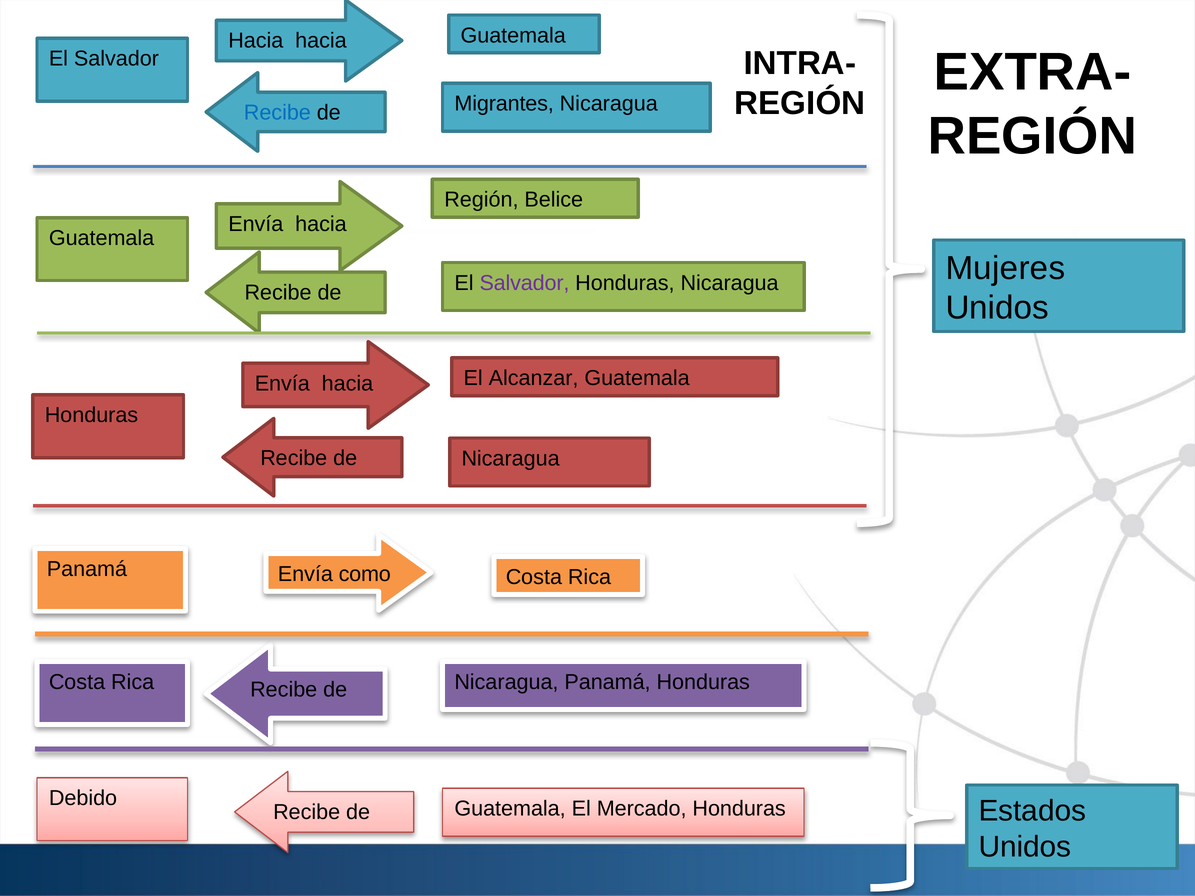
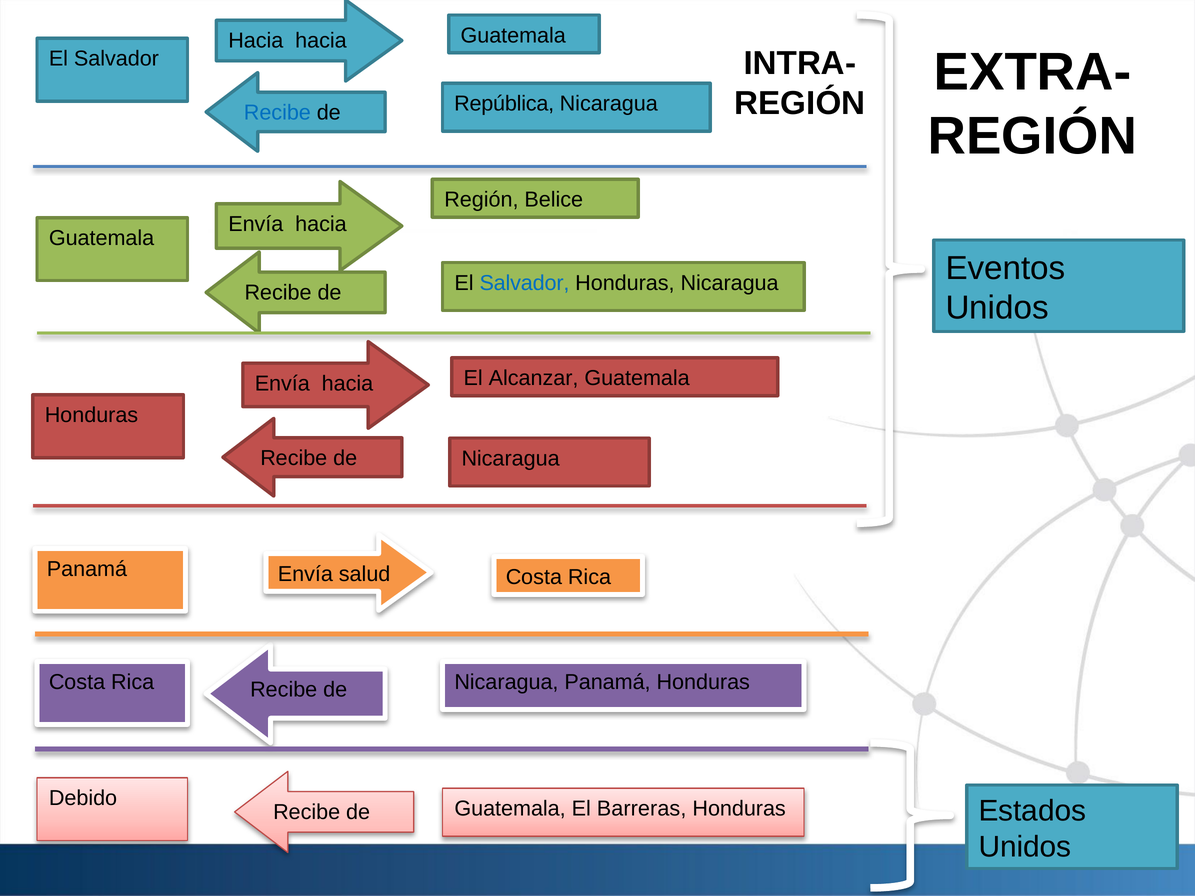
Migrantes: Migrantes -> República (504, 104)
Mujeres: Mujeres -> Eventos (1005, 268)
Salvador colour: purple -> blue (524, 283)
como: como -> salud (365, 574)
Mercado: Mercado -> Barreras (642, 809)
